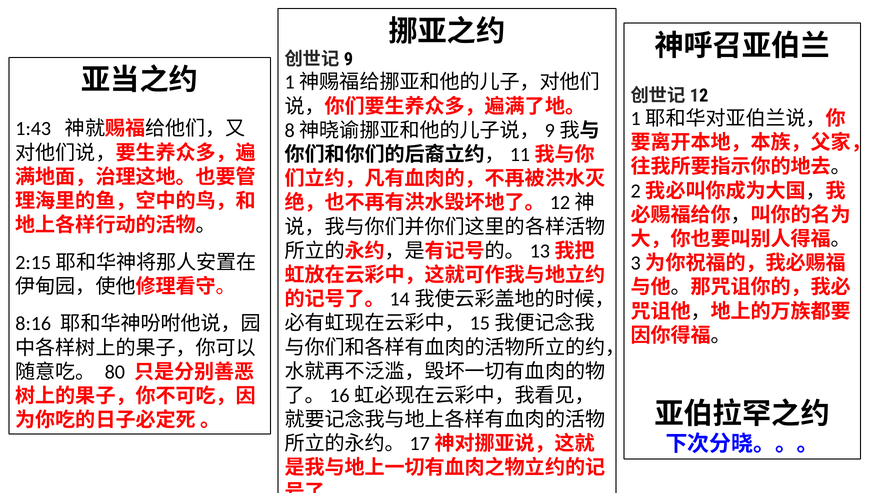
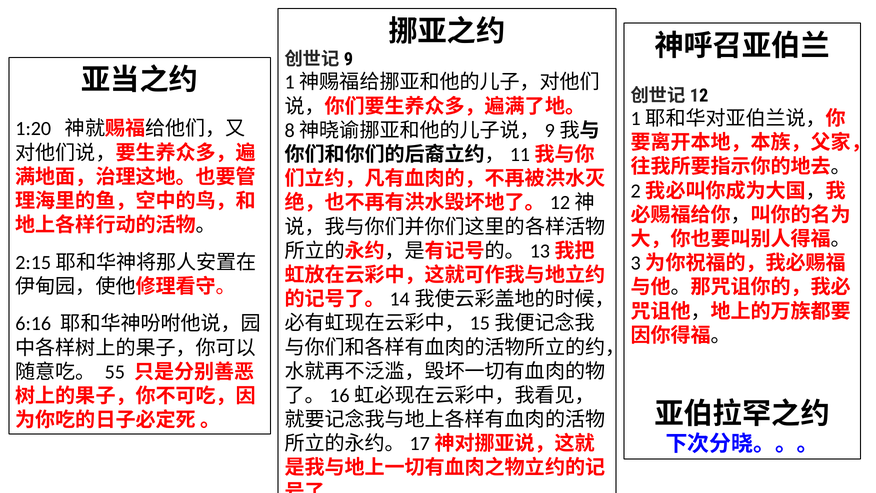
1:43: 1:43 -> 1:20 (33, 129)
8:16: 8:16 -> 6:16 (33, 324)
80: 80 -> 55 (115, 372)
